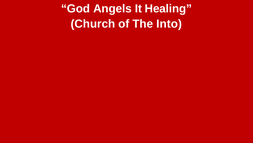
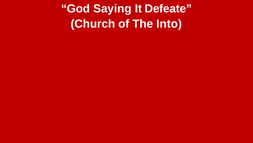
Angels: Angels -> Saying (112, 9)
Healing: Healing -> Defeate (168, 9)
